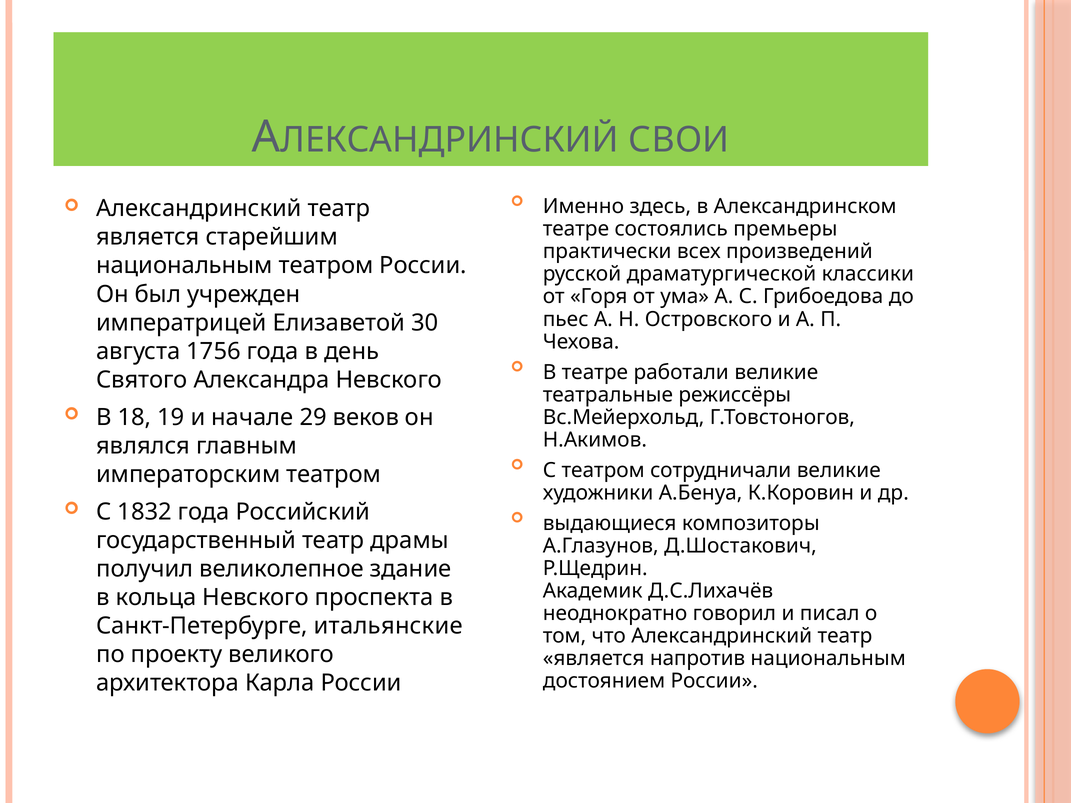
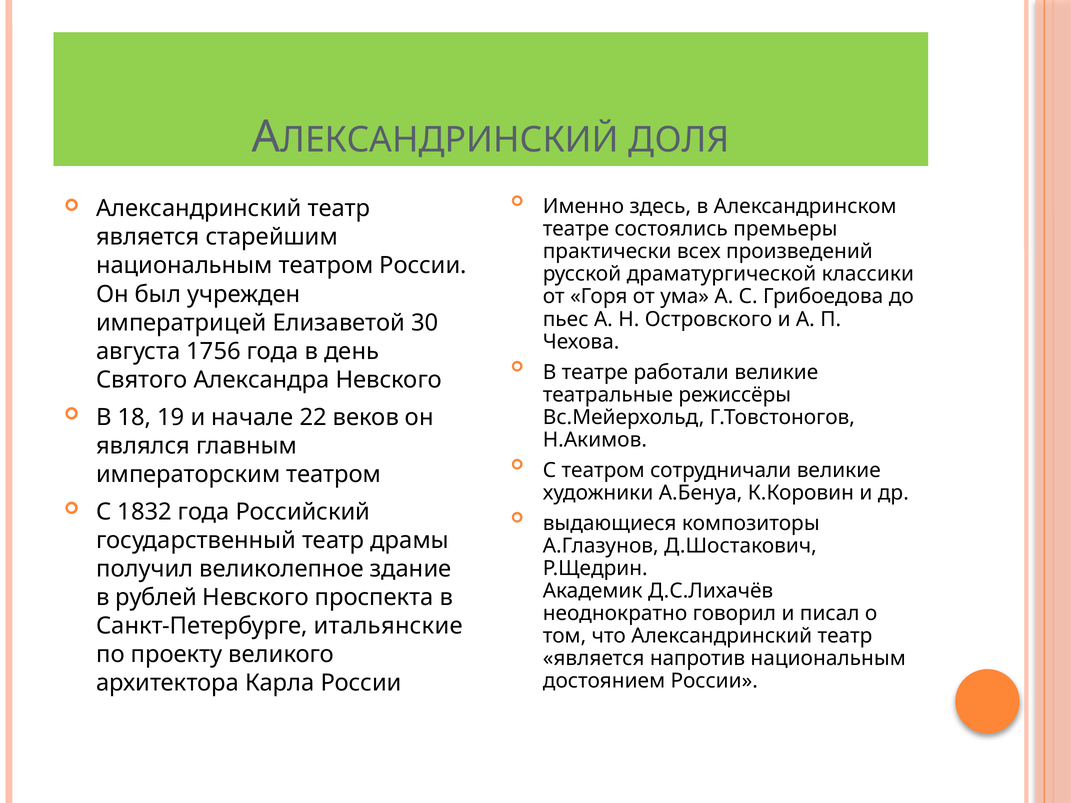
СВОИ: СВОИ -> ДОЛЯ (679, 140)
29: 29 -> 22 (313, 417)
кольца: кольца -> рублей (156, 598)
